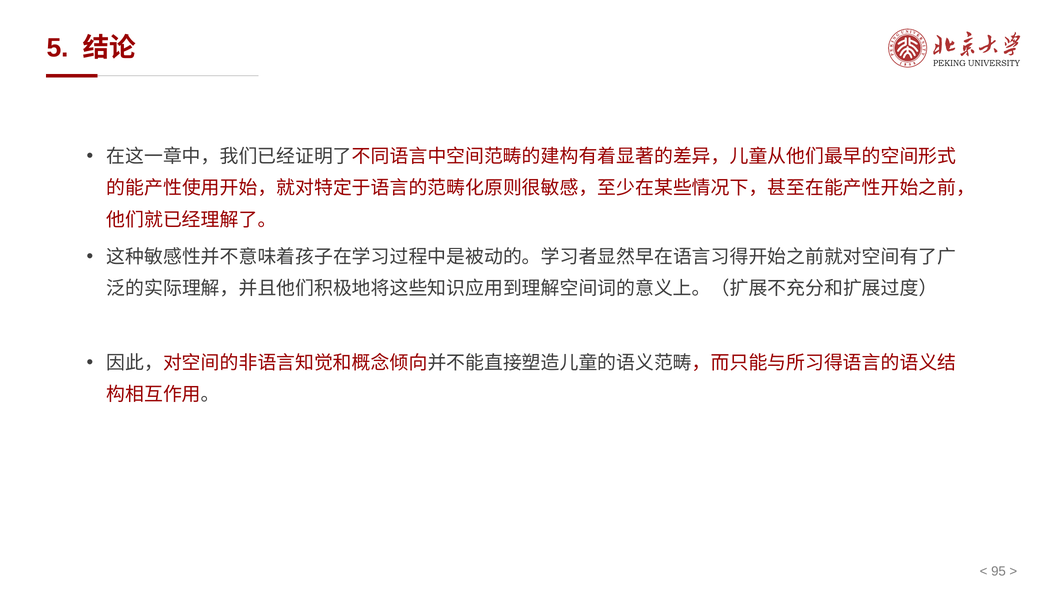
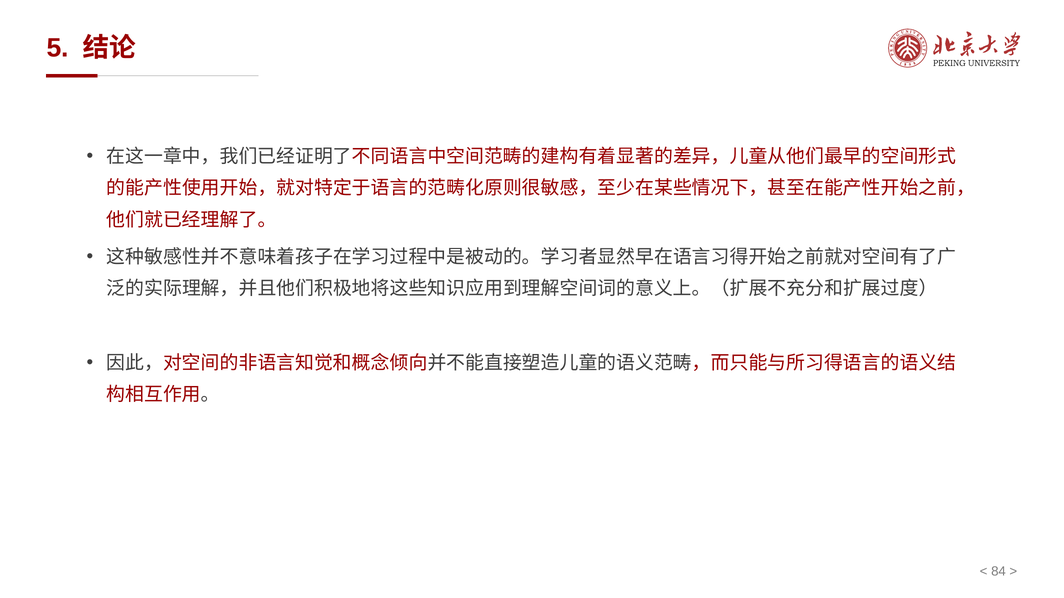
95: 95 -> 84 (999, 572)
